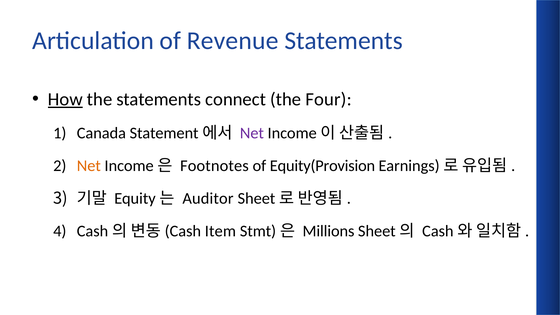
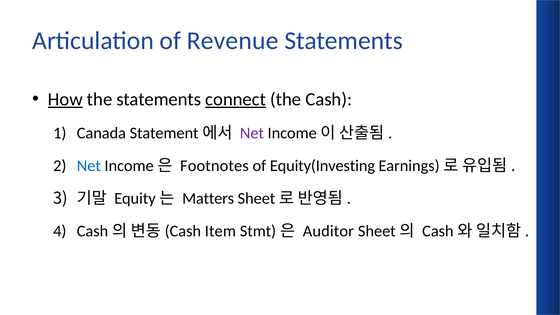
connect underline: none -> present (236, 99)
Four: Four -> Cash (329, 99)
Net colour: orange -> blue (89, 166)
Equity(Provision: Equity(Provision -> Equity(Investing (322, 166)
Auditor: Auditor -> Matters (208, 198)
Millions: Millions -> Auditor (328, 231)
